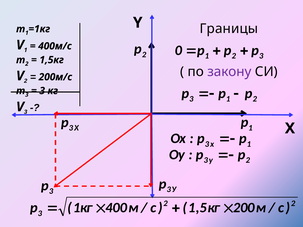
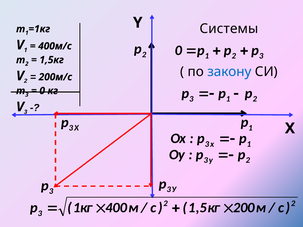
Границы: Границы -> Системы (229, 29)
закону colour: purple -> blue (229, 72)
3: 3 -> 0 (42, 91)
